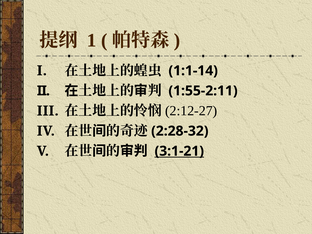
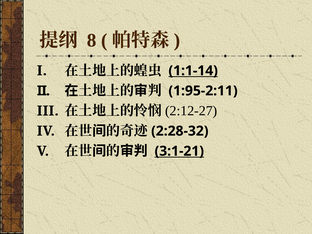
1: 1 -> 8 (92, 40)
1:1-14 underline: none -> present (193, 71)
1:55-2:11: 1:55-2:11 -> 1:95-2:11 (203, 91)
